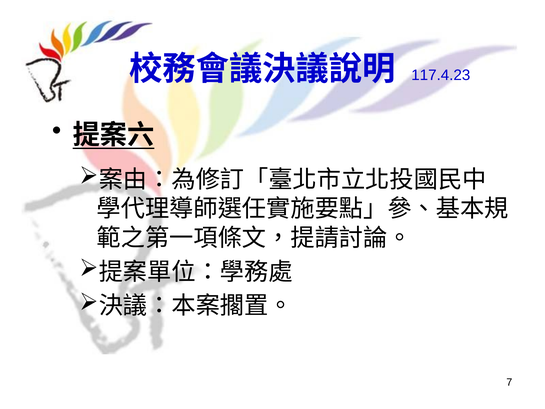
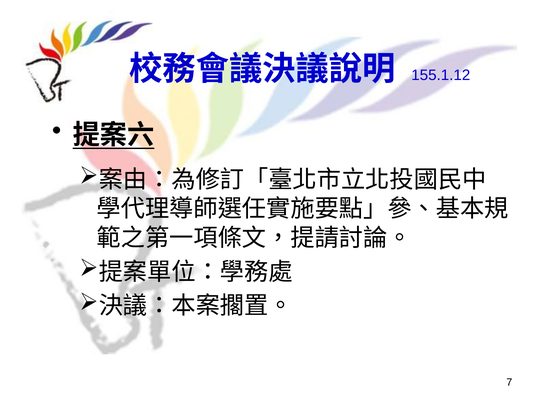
117.4.23: 117.4.23 -> 155.1.12 (441, 75)
